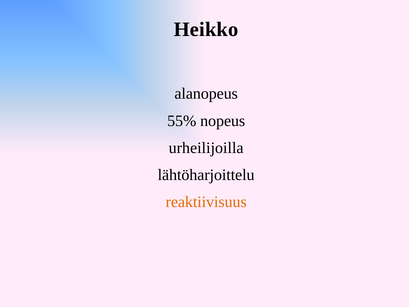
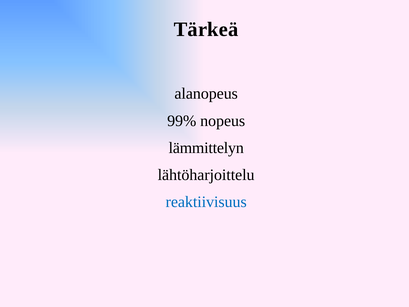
Heikko: Heikko -> Tärkeä (206, 29)
55%: 55% -> 99% (182, 121)
urheilijoilla: urheilijoilla -> lämmittelyn (206, 148)
reaktiivisuus colour: orange -> blue (206, 202)
